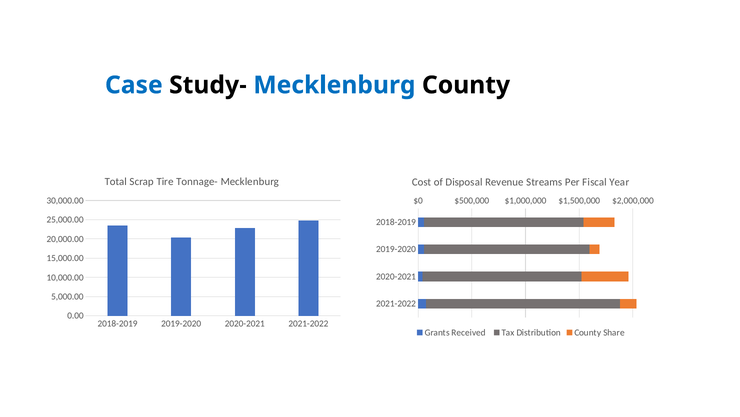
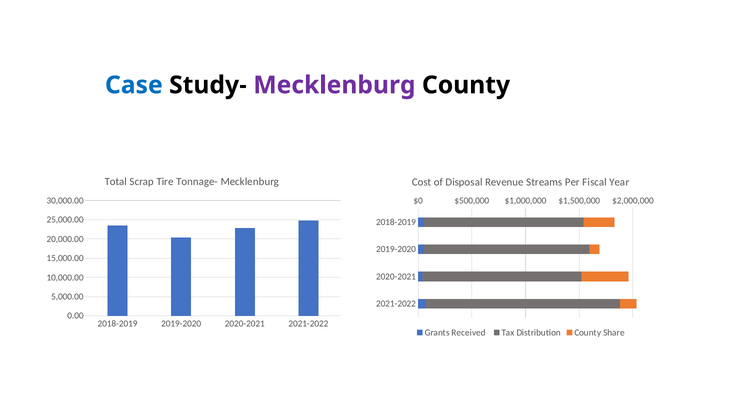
Mecklenburg colour: blue -> purple (334, 85)
